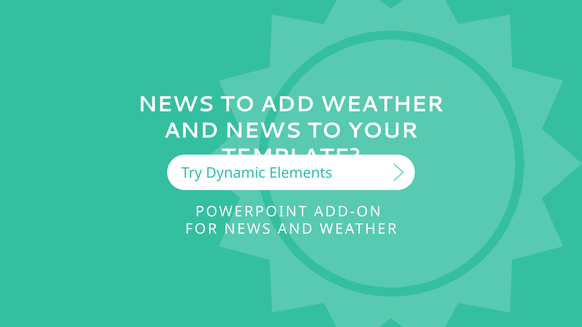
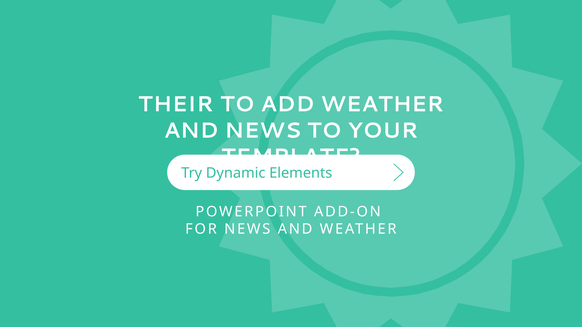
NEWS: NEWS -> THEIR (176, 104)
